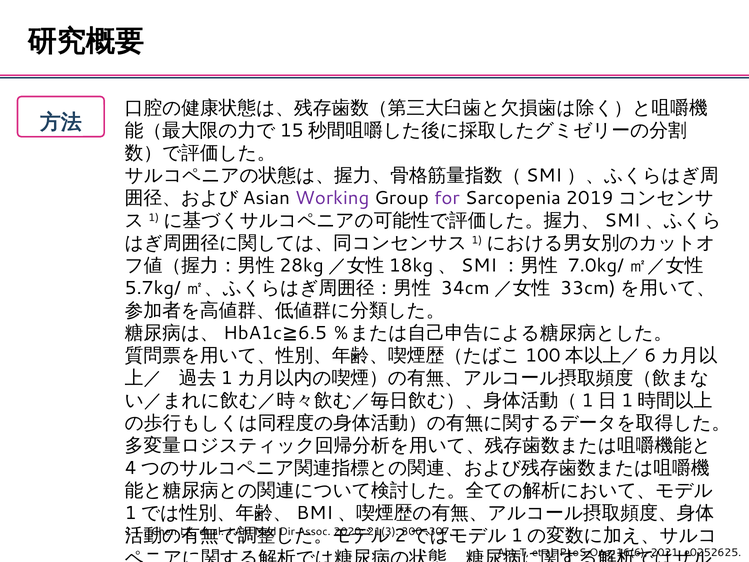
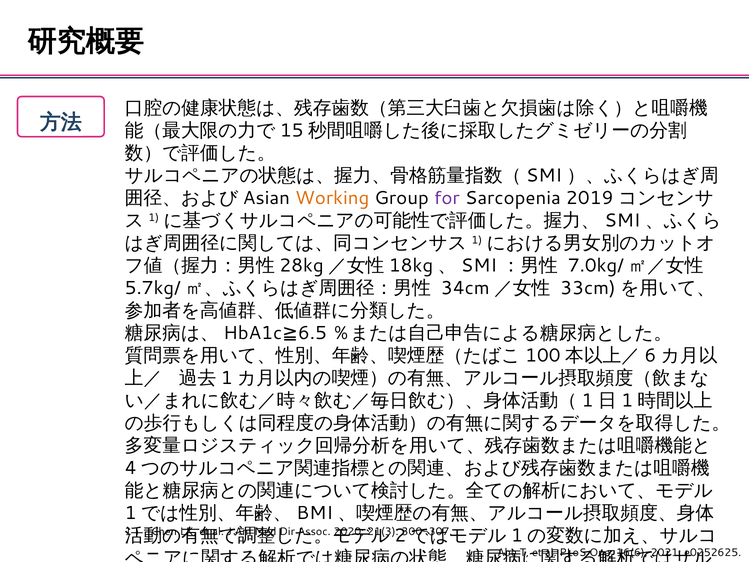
Working colour: purple -> orange (332, 198)
